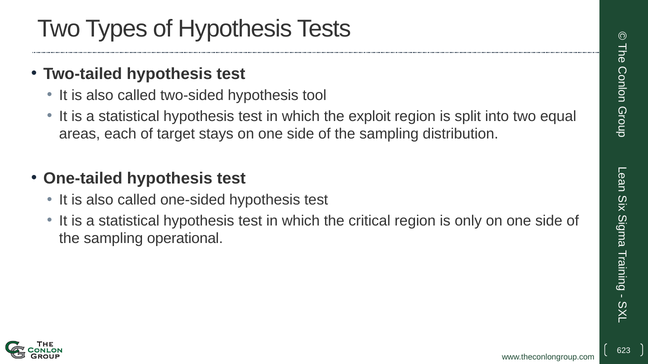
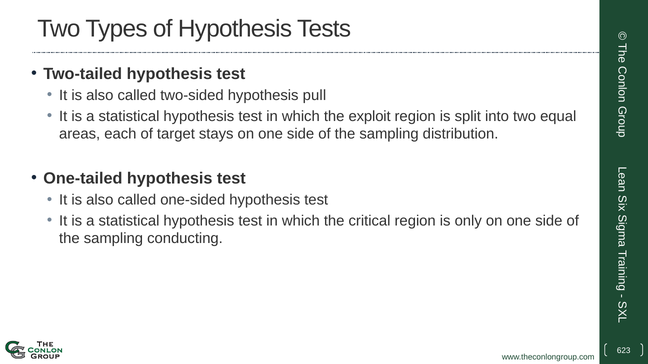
tool: tool -> pull (314, 96)
operational: operational -> conducting (185, 239)
